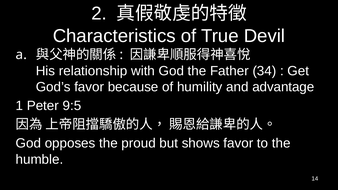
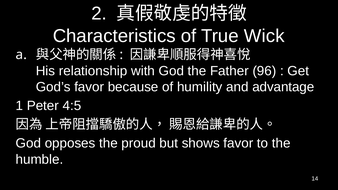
Devil: Devil -> Wick (264, 36)
34: 34 -> 96 (264, 71)
9:5: 9:5 -> 4:5 (72, 106)
